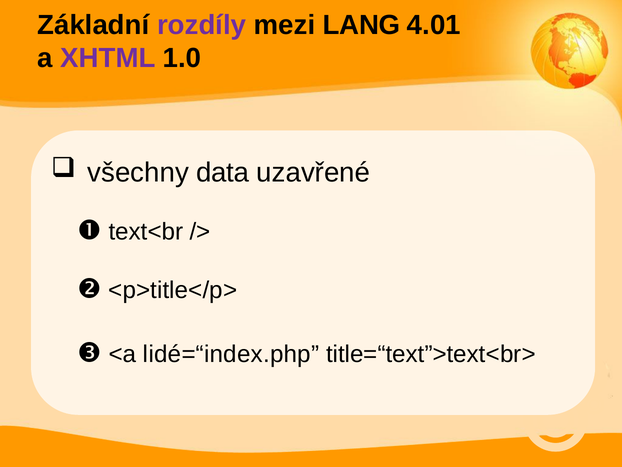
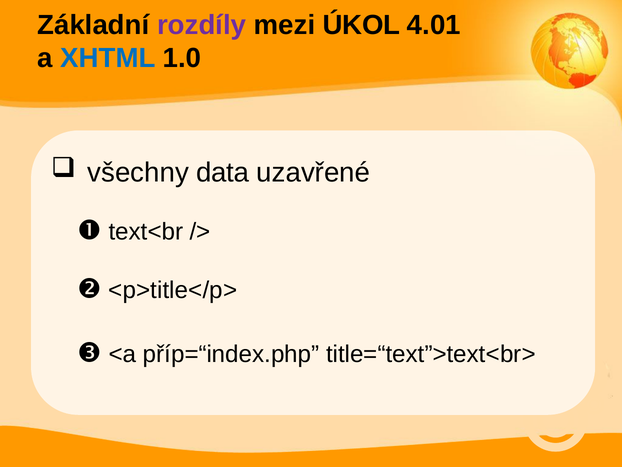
LANG: LANG -> ÚKOL (361, 25)
XHTML colour: purple -> blue (108, 58)
lidé=“index.php: lidé=“index.php -> příp=“index.php (231, 354)
